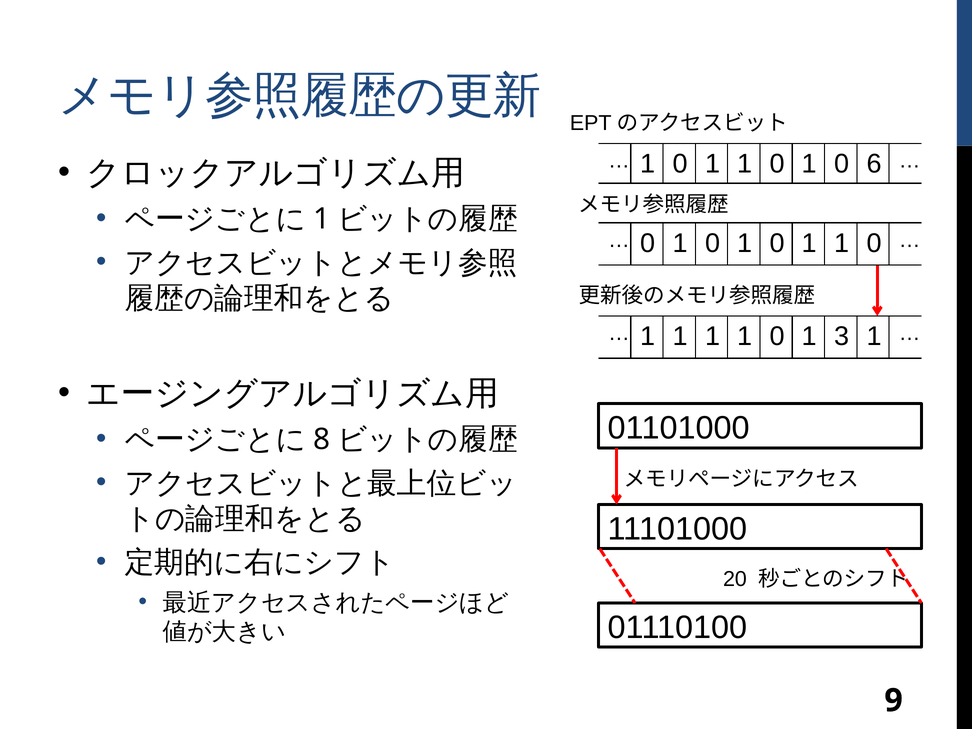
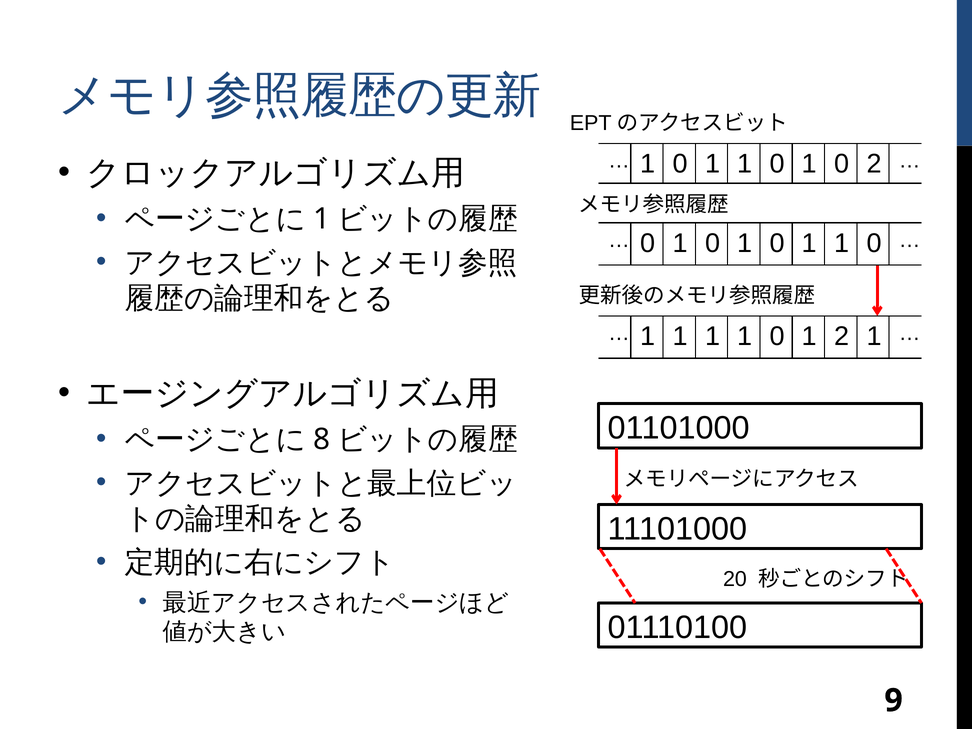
0 6: 6 -> 2 (874, 164)
1 3: 3 -> 2 (842, 336)
